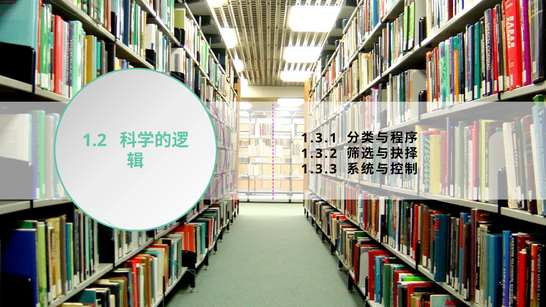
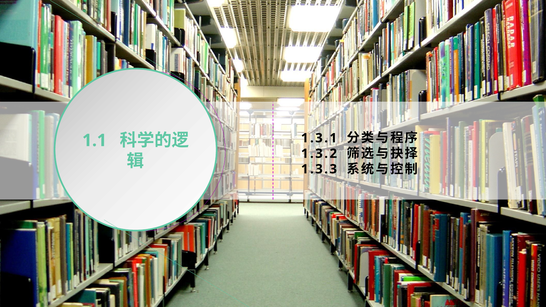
1.2: 1.2 -> 1.1 (94, 141)
